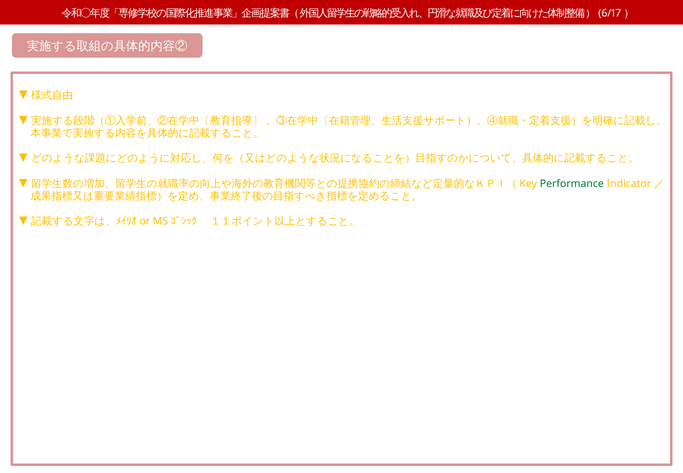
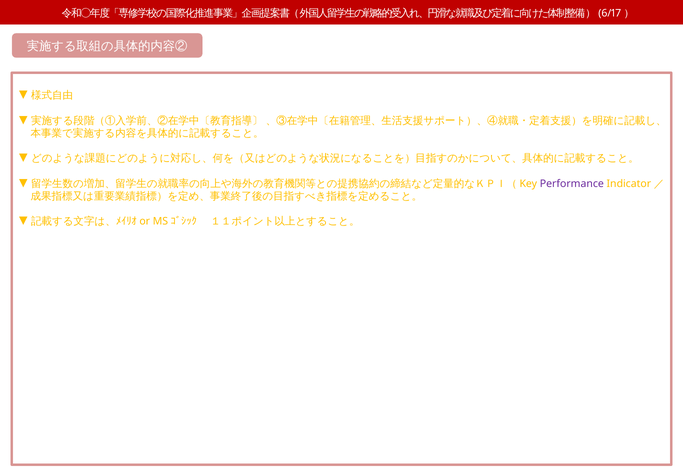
Performance colour: green -> purple (572, 184)
